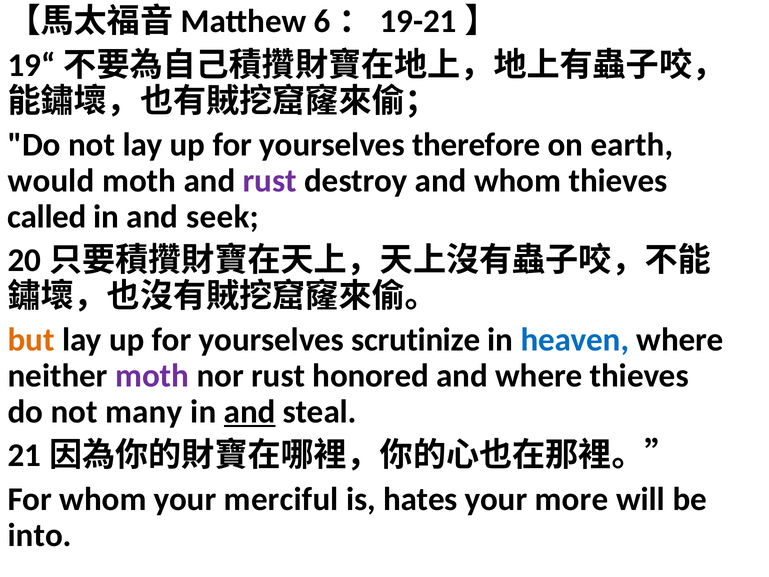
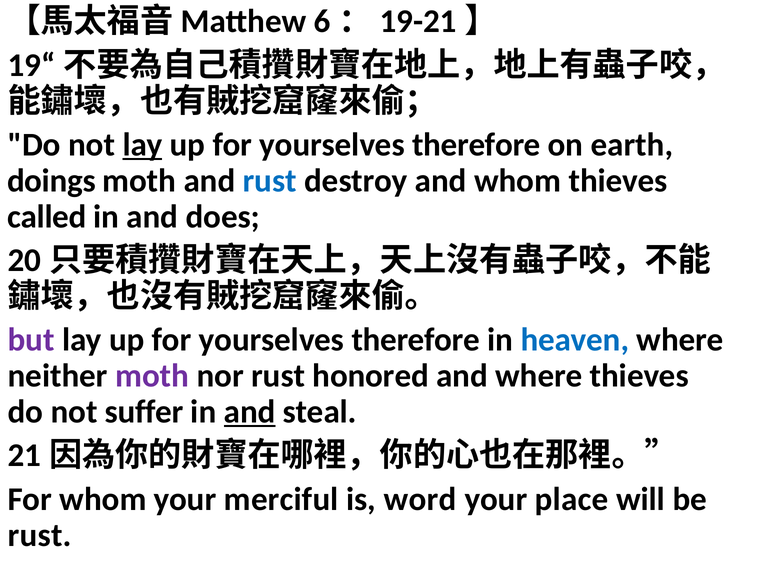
lay underline: none -> present (142, 145)
would: would -> doings (51, 181)
rust colour: purple -> blue (270, 181)
seek: seek -> does (223, 217)
but colour: orange -> purple (31, 340)
scrutinize: scrutinize -> therefore (416, 340)
many: many -> suffer (144, 411)
hates: hates -> word (420, 499)
more: more -> place (572, 499)
into: into -> rust (40, 535)
